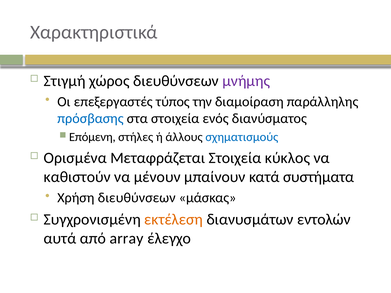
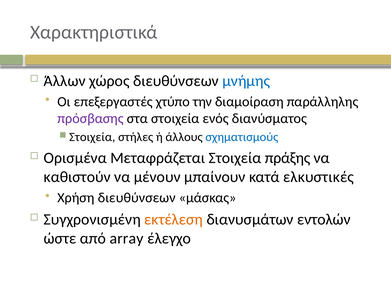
Στιγμή: Στιγμή -> Άλλων (65, 81)
μνήμης colour: purple -> blue (246, 81)
τύπος: τύπος -> χτύπο (173, 102)
πρόσβασης colour: blue -> purple (91, 119)
Επόμενη: Επόμενη -> Στοιχεία (92, 137)
κύκλος: κύκλος -> πράξης (288, 158)
συστήματα: συστήματα -> ελκυστικές (318, 177)
αυτά: αυτά -> ώστε (60, 239)
